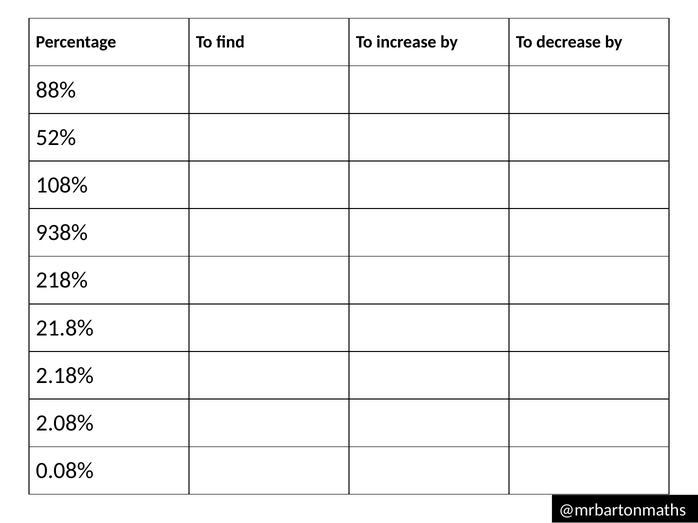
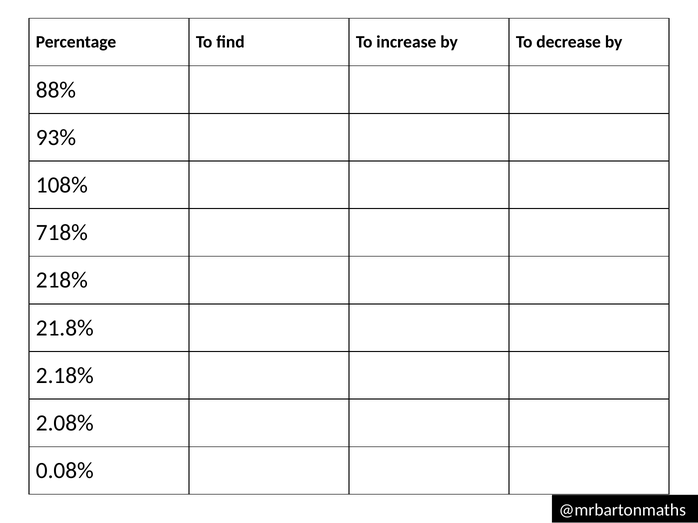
52%: 52% -> 93% (56, 138)
938%: 938% -> 718% (62, 233)
